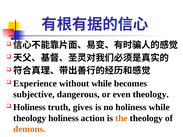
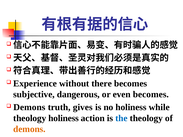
without while: while -> there (102, 84)
even theology: theology -> becomes (151, 95)
Holiness: Holiness -> Demons (29, 107)
the colour: orange -> blue (121, 118)
